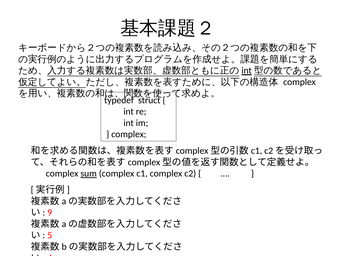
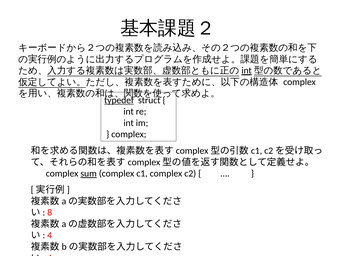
typedef underline: none -> present (119, 100)
9: 9 -> 8 (50, 213)
5: 5 -> 4 (50, 236)
